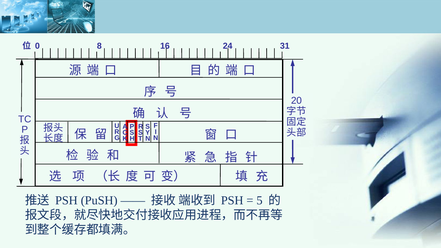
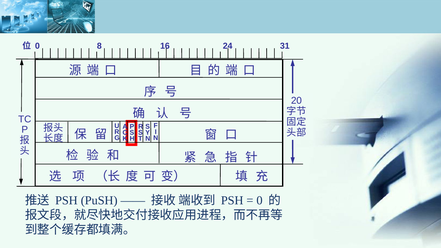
5: 5 -> 0 (260, 201)
